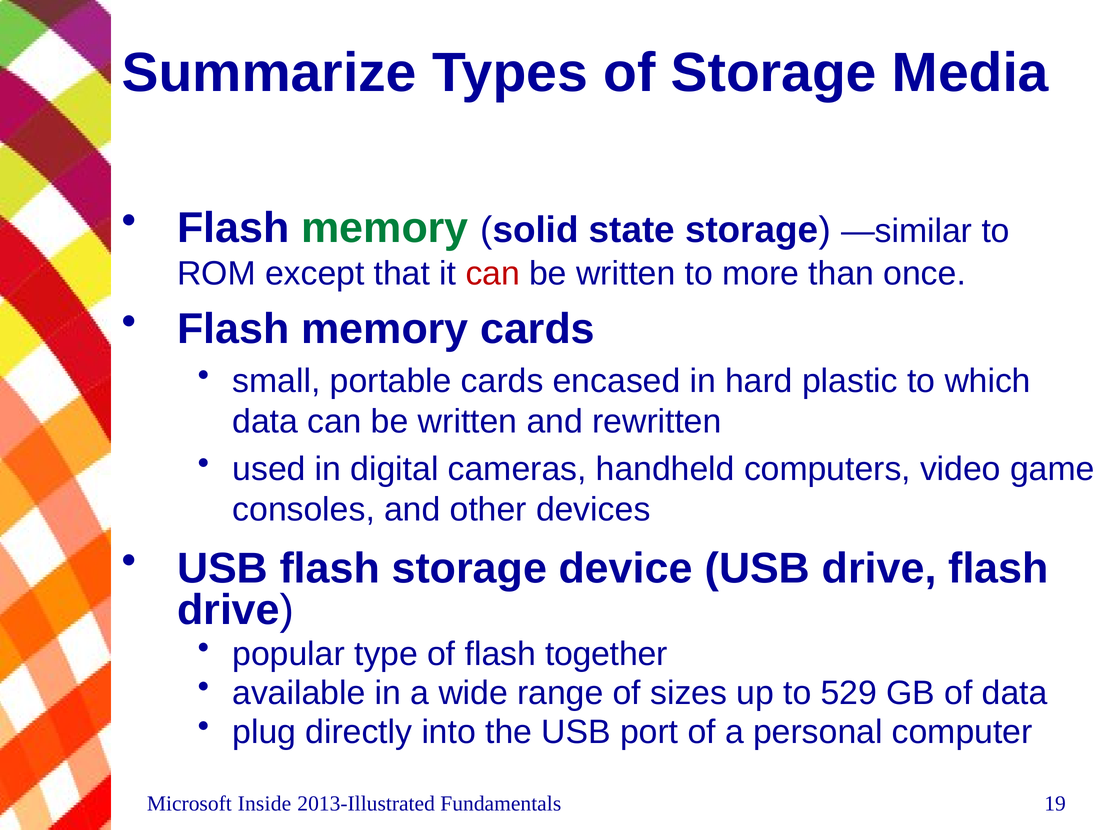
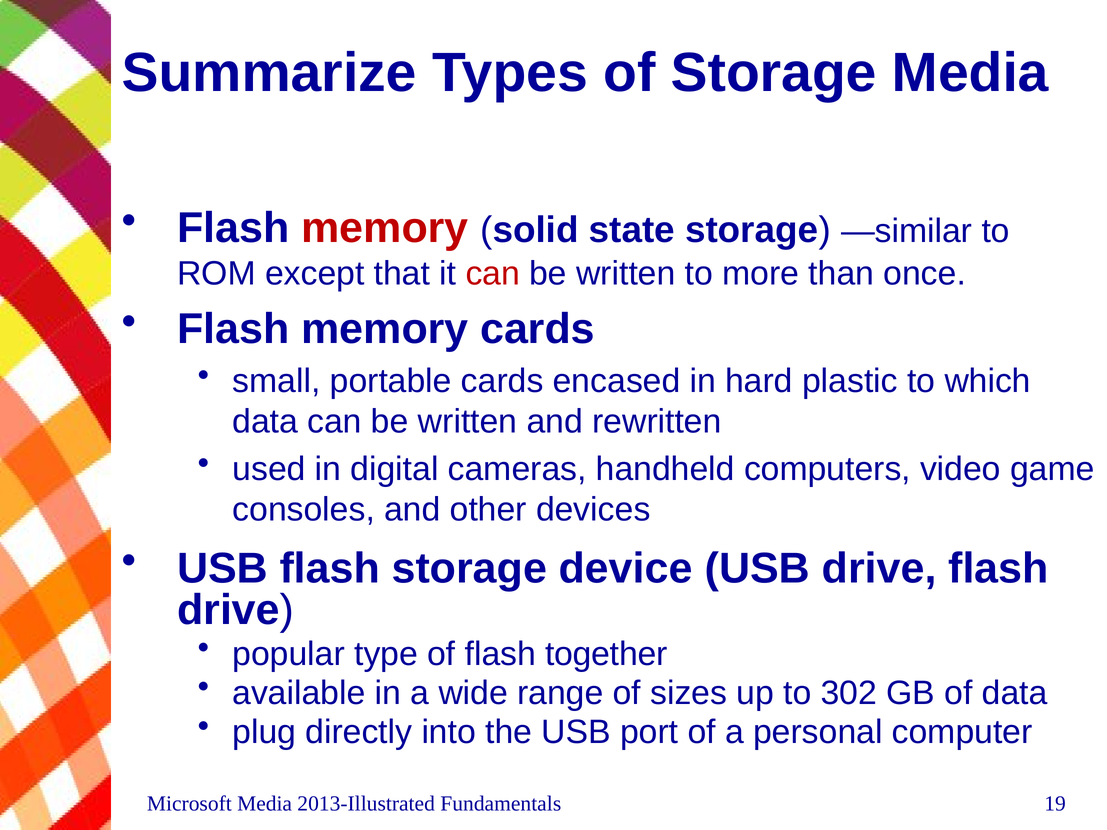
memory colour: green -> red (385, 228)
529: 529 -> 302 (849, 693)
Microsoft Inside: Inside -> Media (265, 804)
